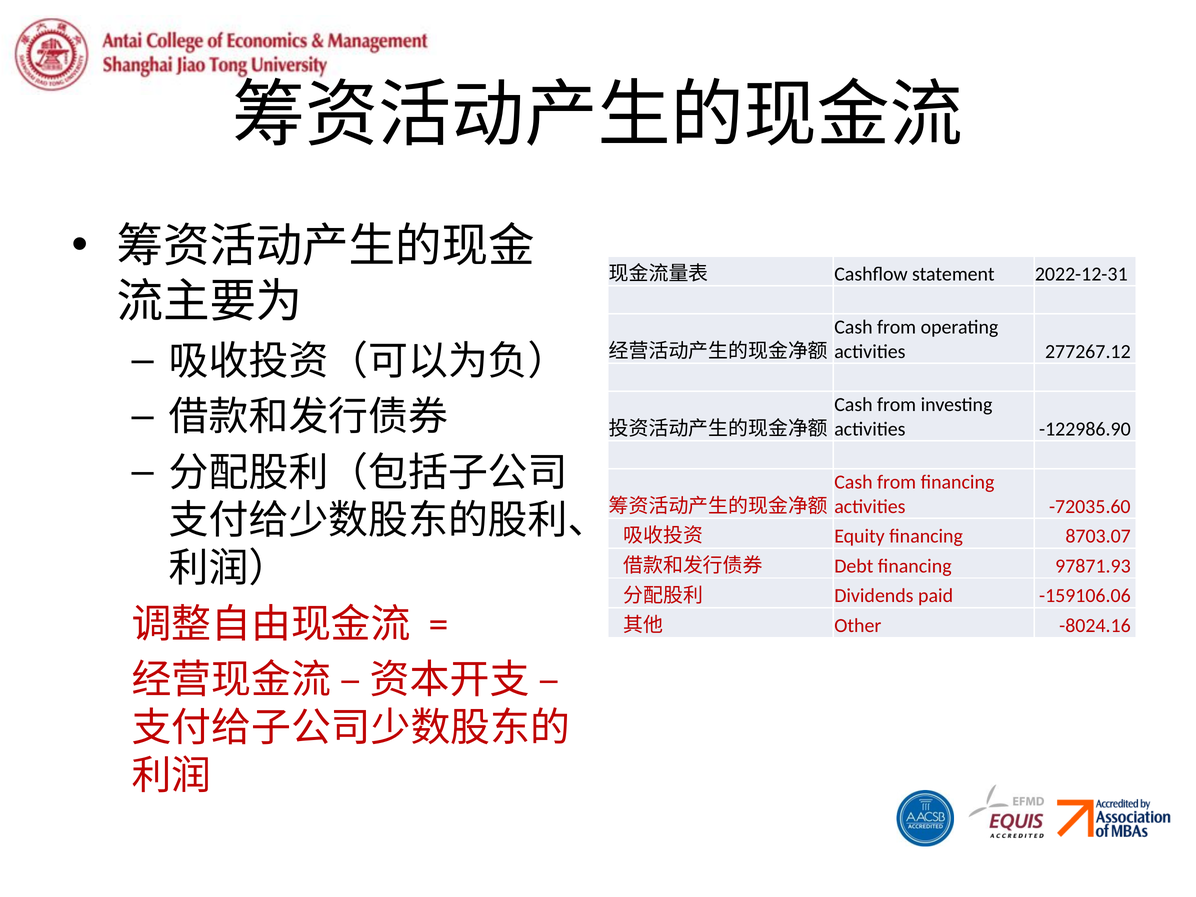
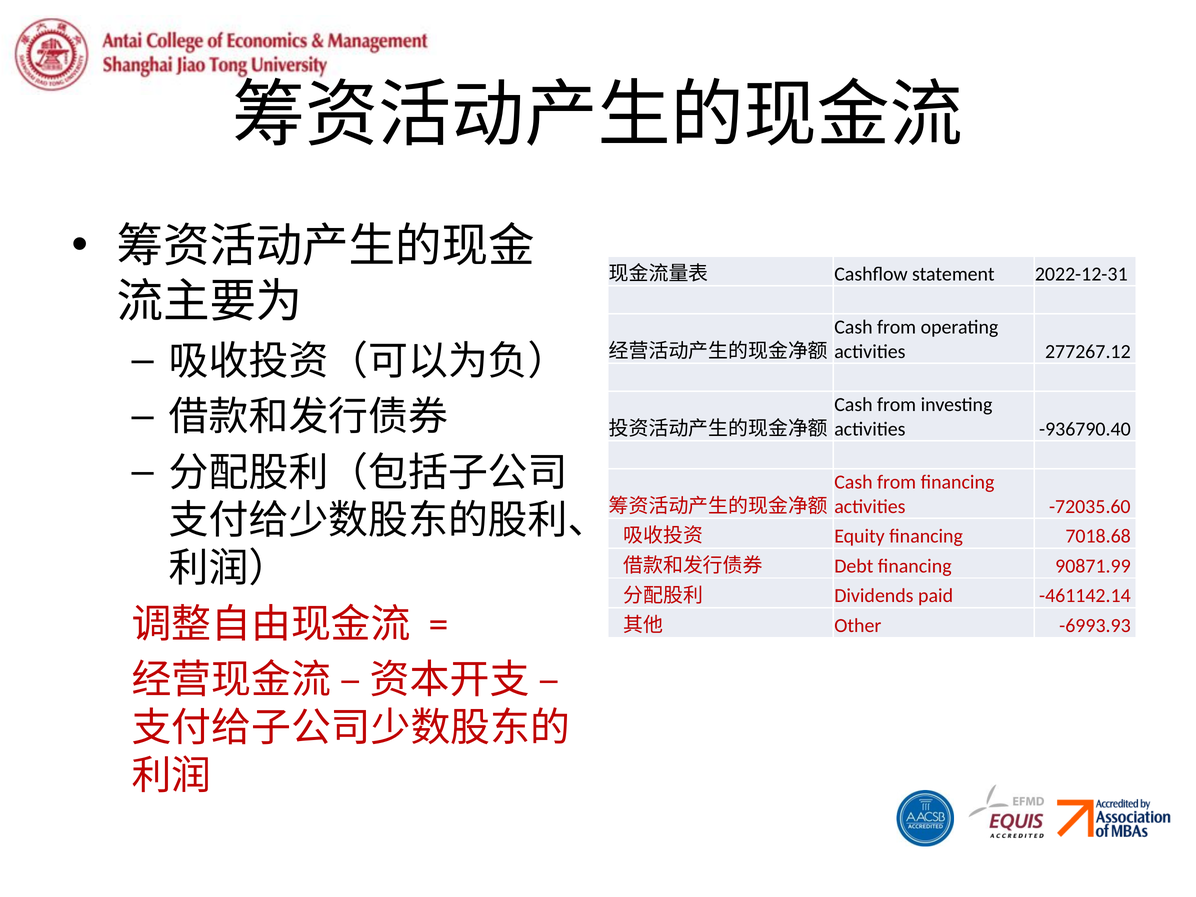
-122986.90: -122986.90 -> -936790.40 (1085, 429)
8703.07: 8703.07 -> 7018.68 (1098, 536)
97871.93: 97871.93 -> 90871.99 (1093, 566)
-159106.06: -159106.06 -> -461142.14 (1085, 596)
-8024.16: -8024.16 -> -6993.93 (1095, 626)
